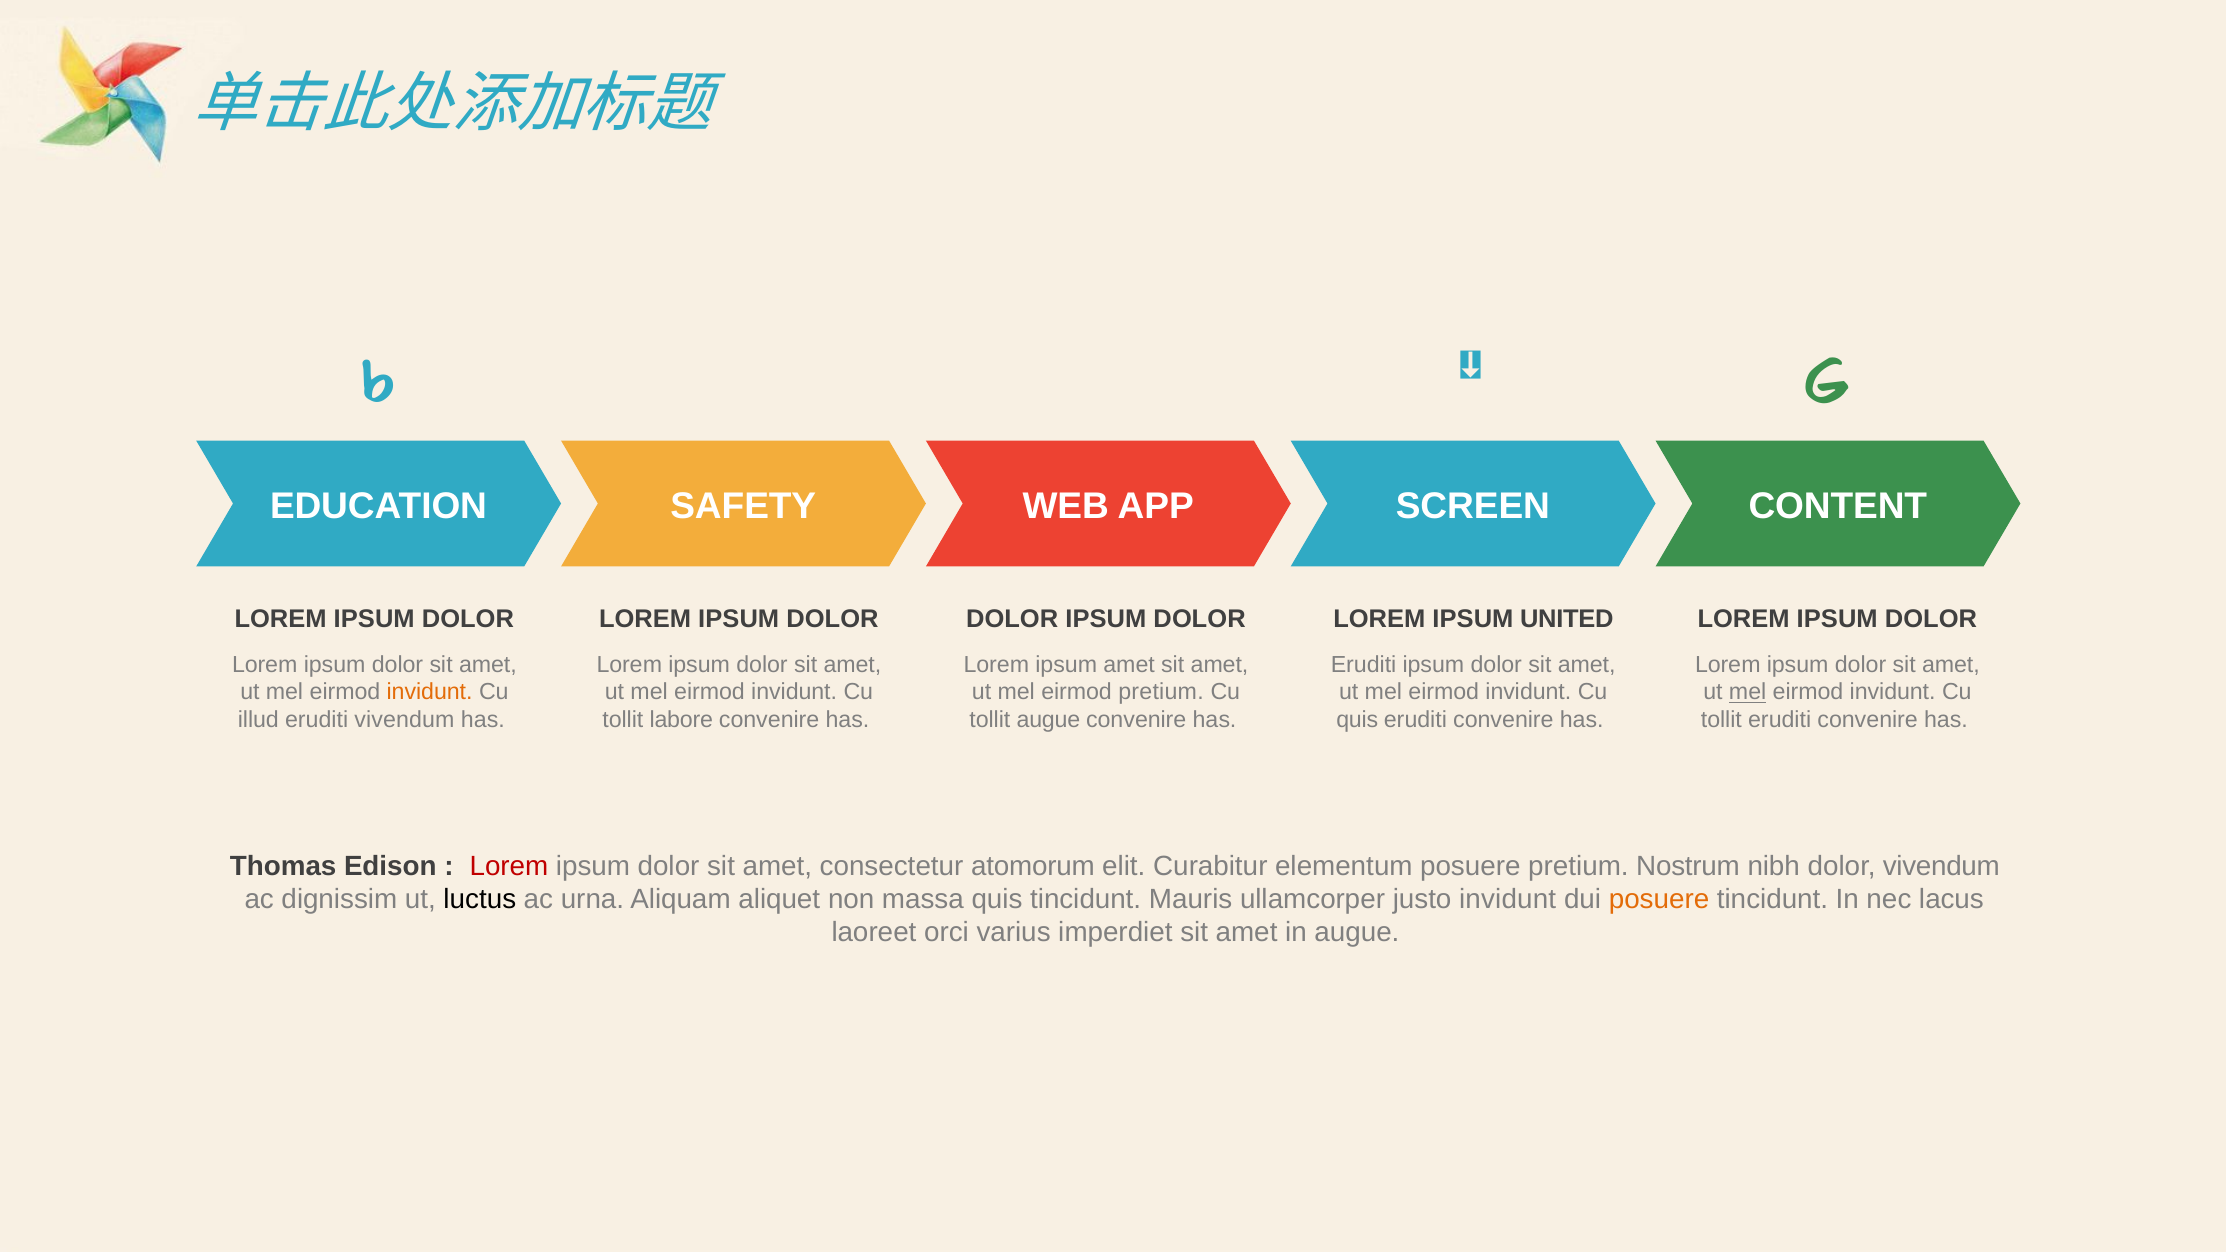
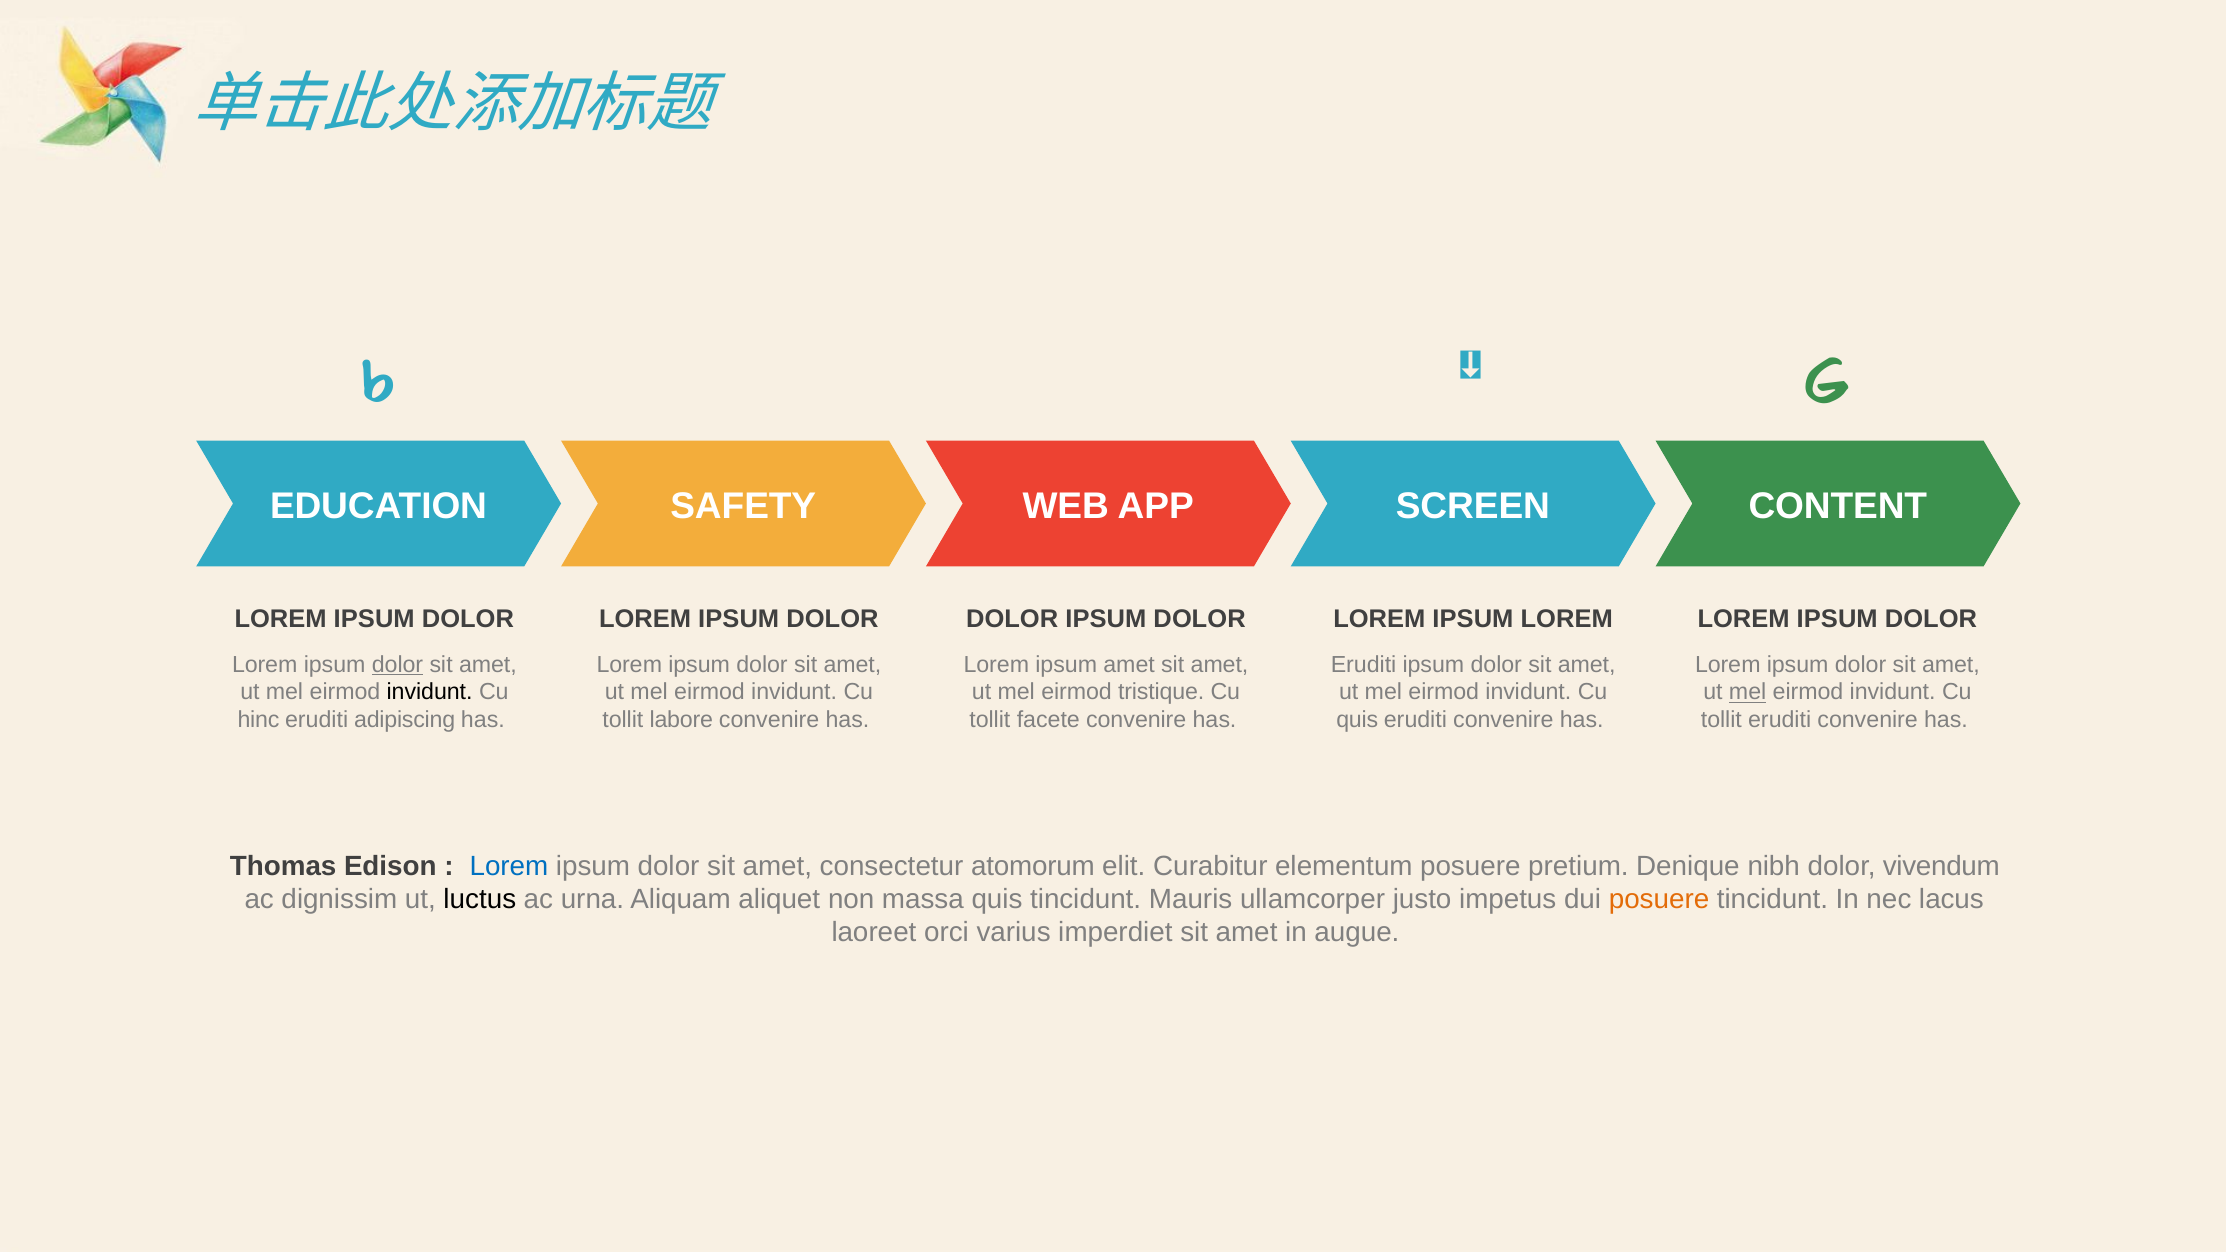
IPSUM UNITED: UNITED -> LOREM (1567, 619)
dolor underline: none -> present (397, 664)
invidunt colour: orange -> black (430, 692)
eirmod pretium: pretium -> tristique (1161, 692)
illud: illud -> hinc (258, 720)
eruditi vivendum: vivendum -> adipiscing (405, 720)
tollit augue: augue -> facete (1048, 720)
Lorem colour: red -> blue (509, 866)
Nostrum: Nostrum -> Denique (1688, 866)
justo invidunt: invidunt -> impetus (1508, 900)
